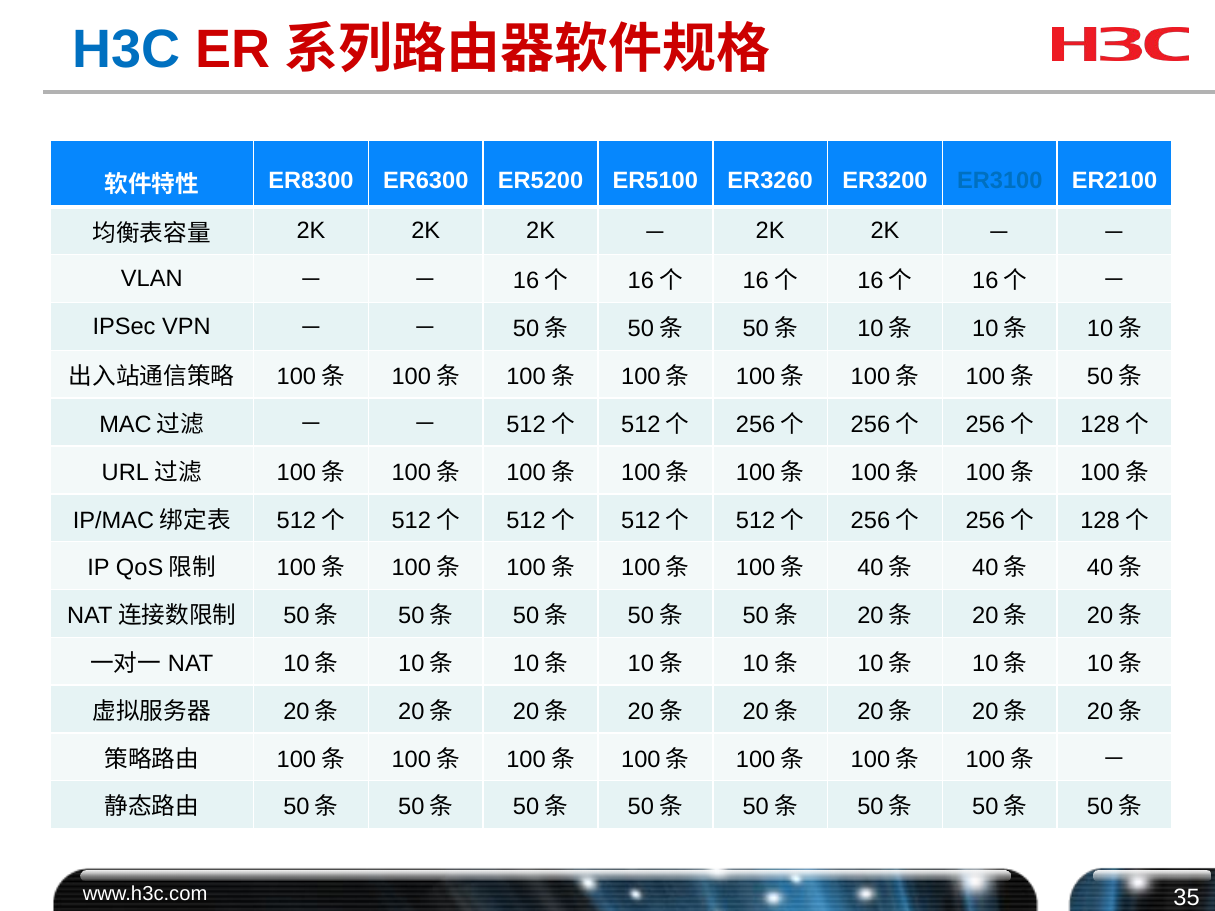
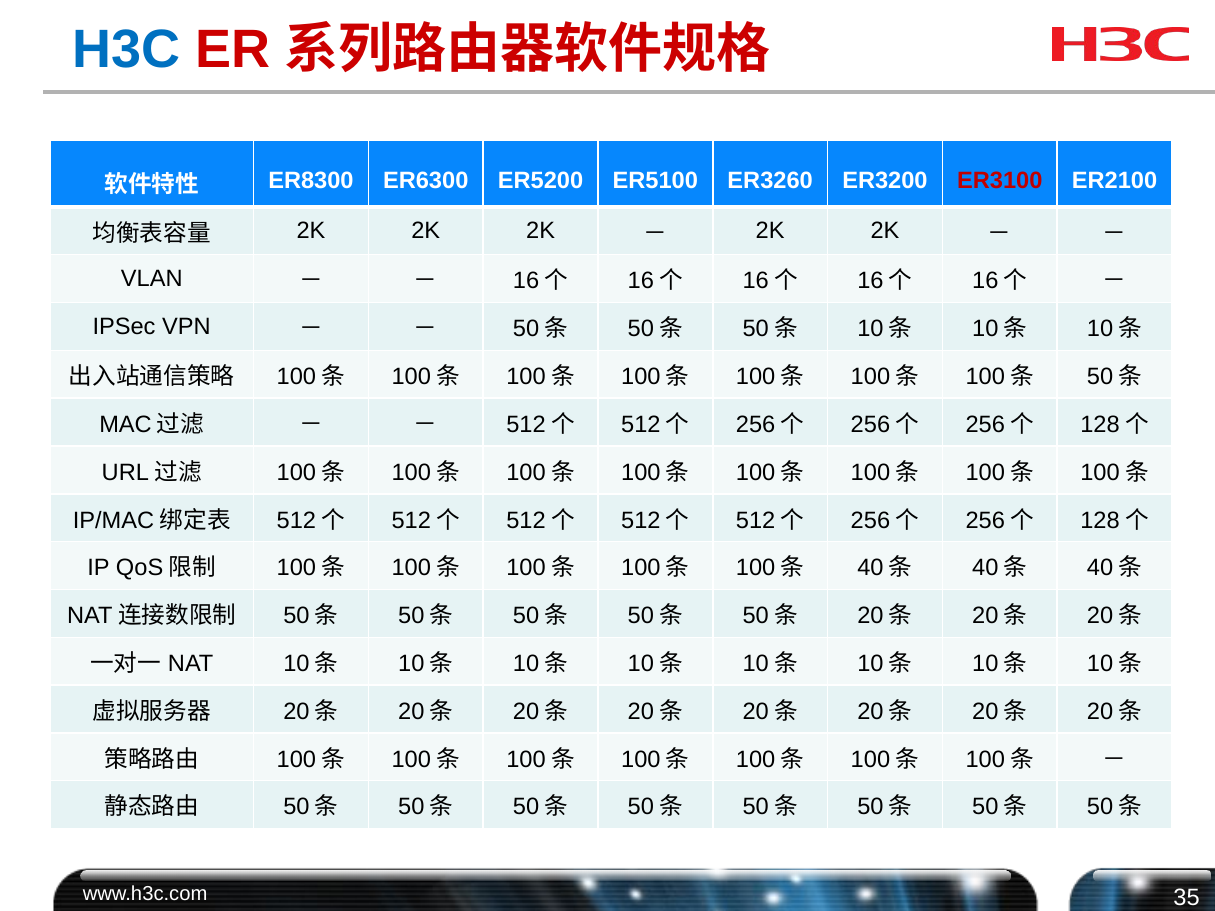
ER3100 colour: blue -> red (1000, 180)
